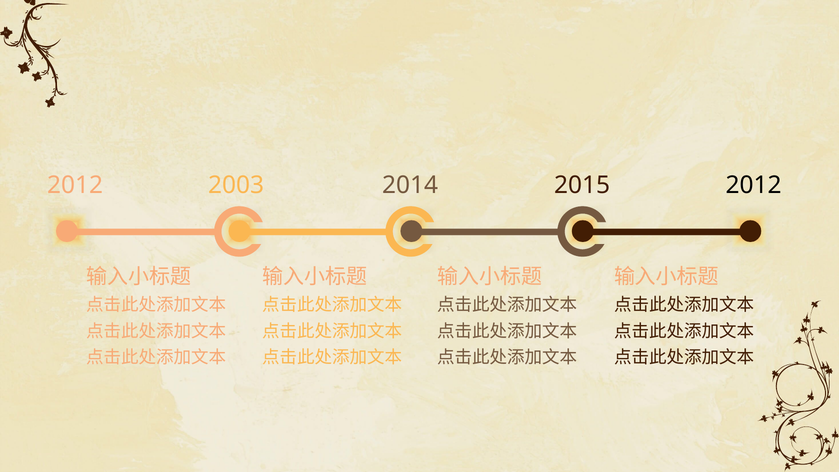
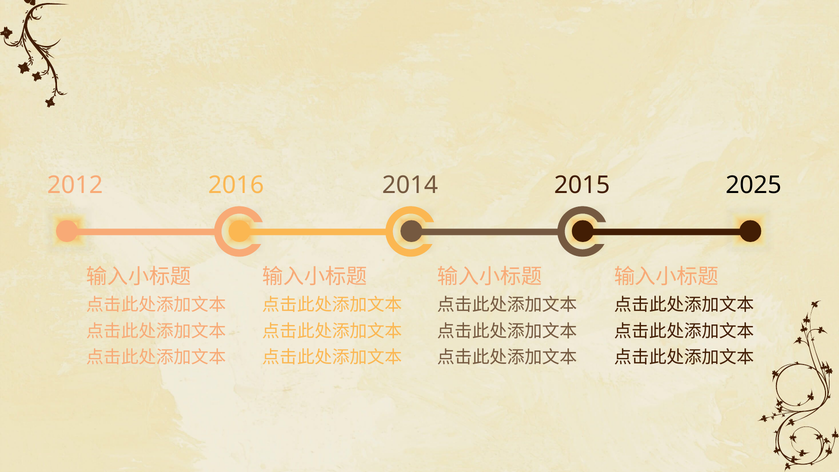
2003: 2003 -> 2016 (236, 185)
2015 2012: 2012 -> 2025 (754, 185)
